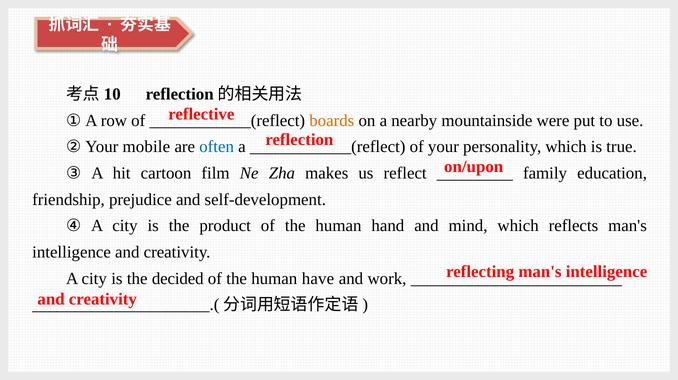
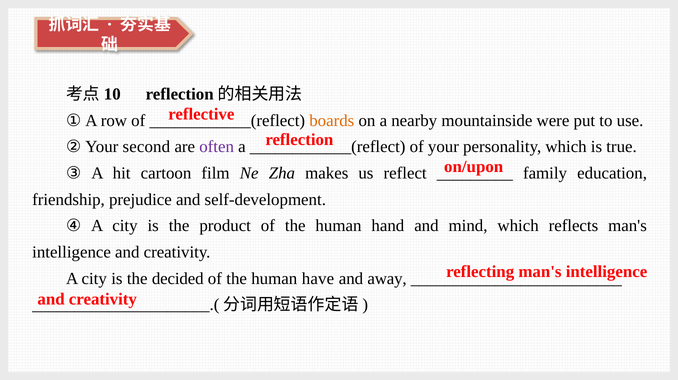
mobile: mobile -> second (146, 147)
often colour: blue -> purple (217, 147)
work: work -> away (387, 278)
